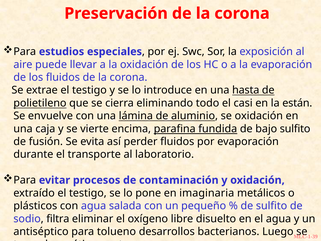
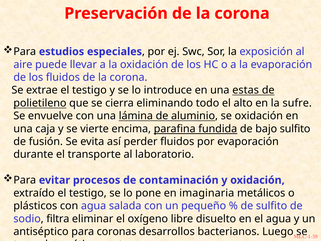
hasta: hasta -> estas (246, 90)
casi: casi -> alto (243, 103)
están: están -> sufre (297, 103)
tolueno: tolueno -> coronas (117, 231)
